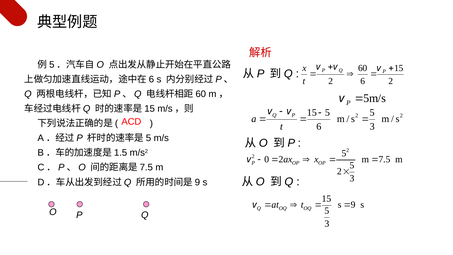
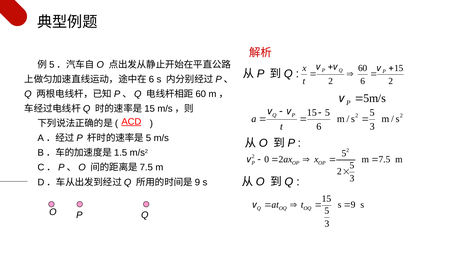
ACD underline: none -> present (131, 122)
